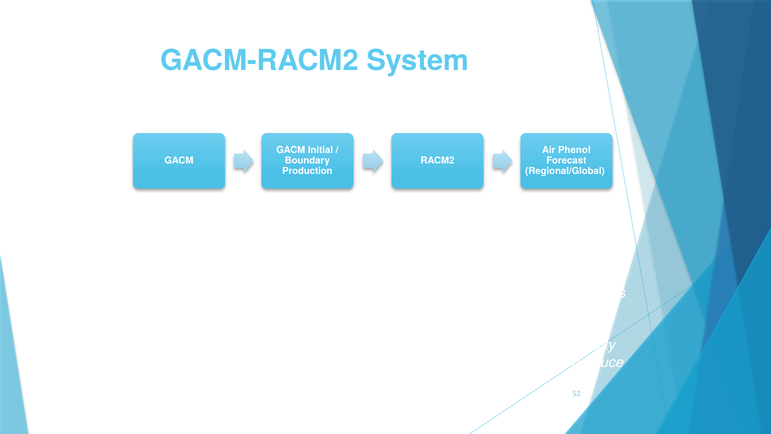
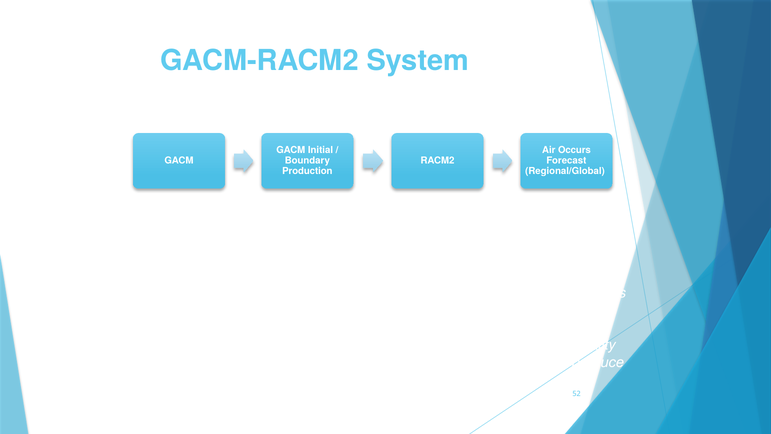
Phenol: Phenol -> Occurs (574, 150)
